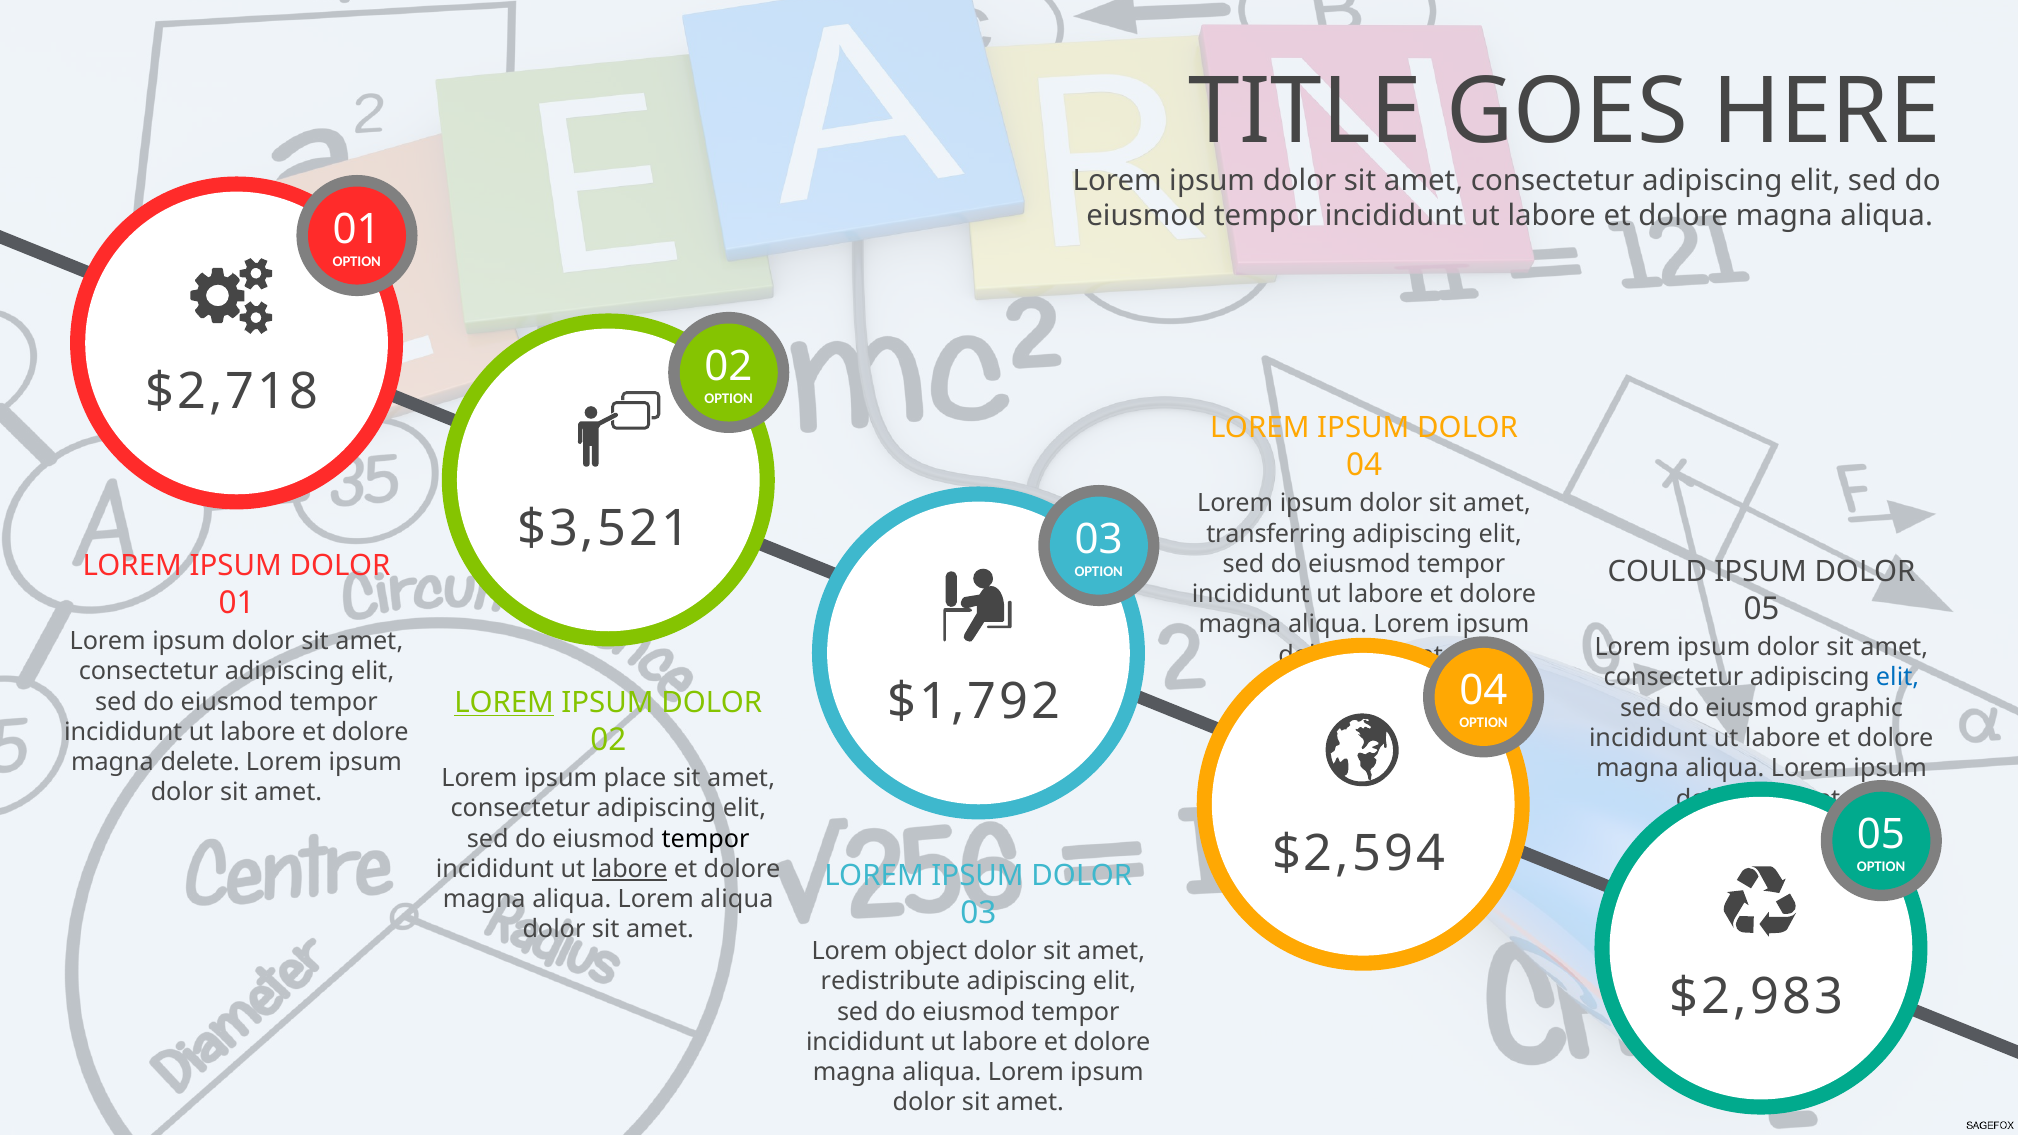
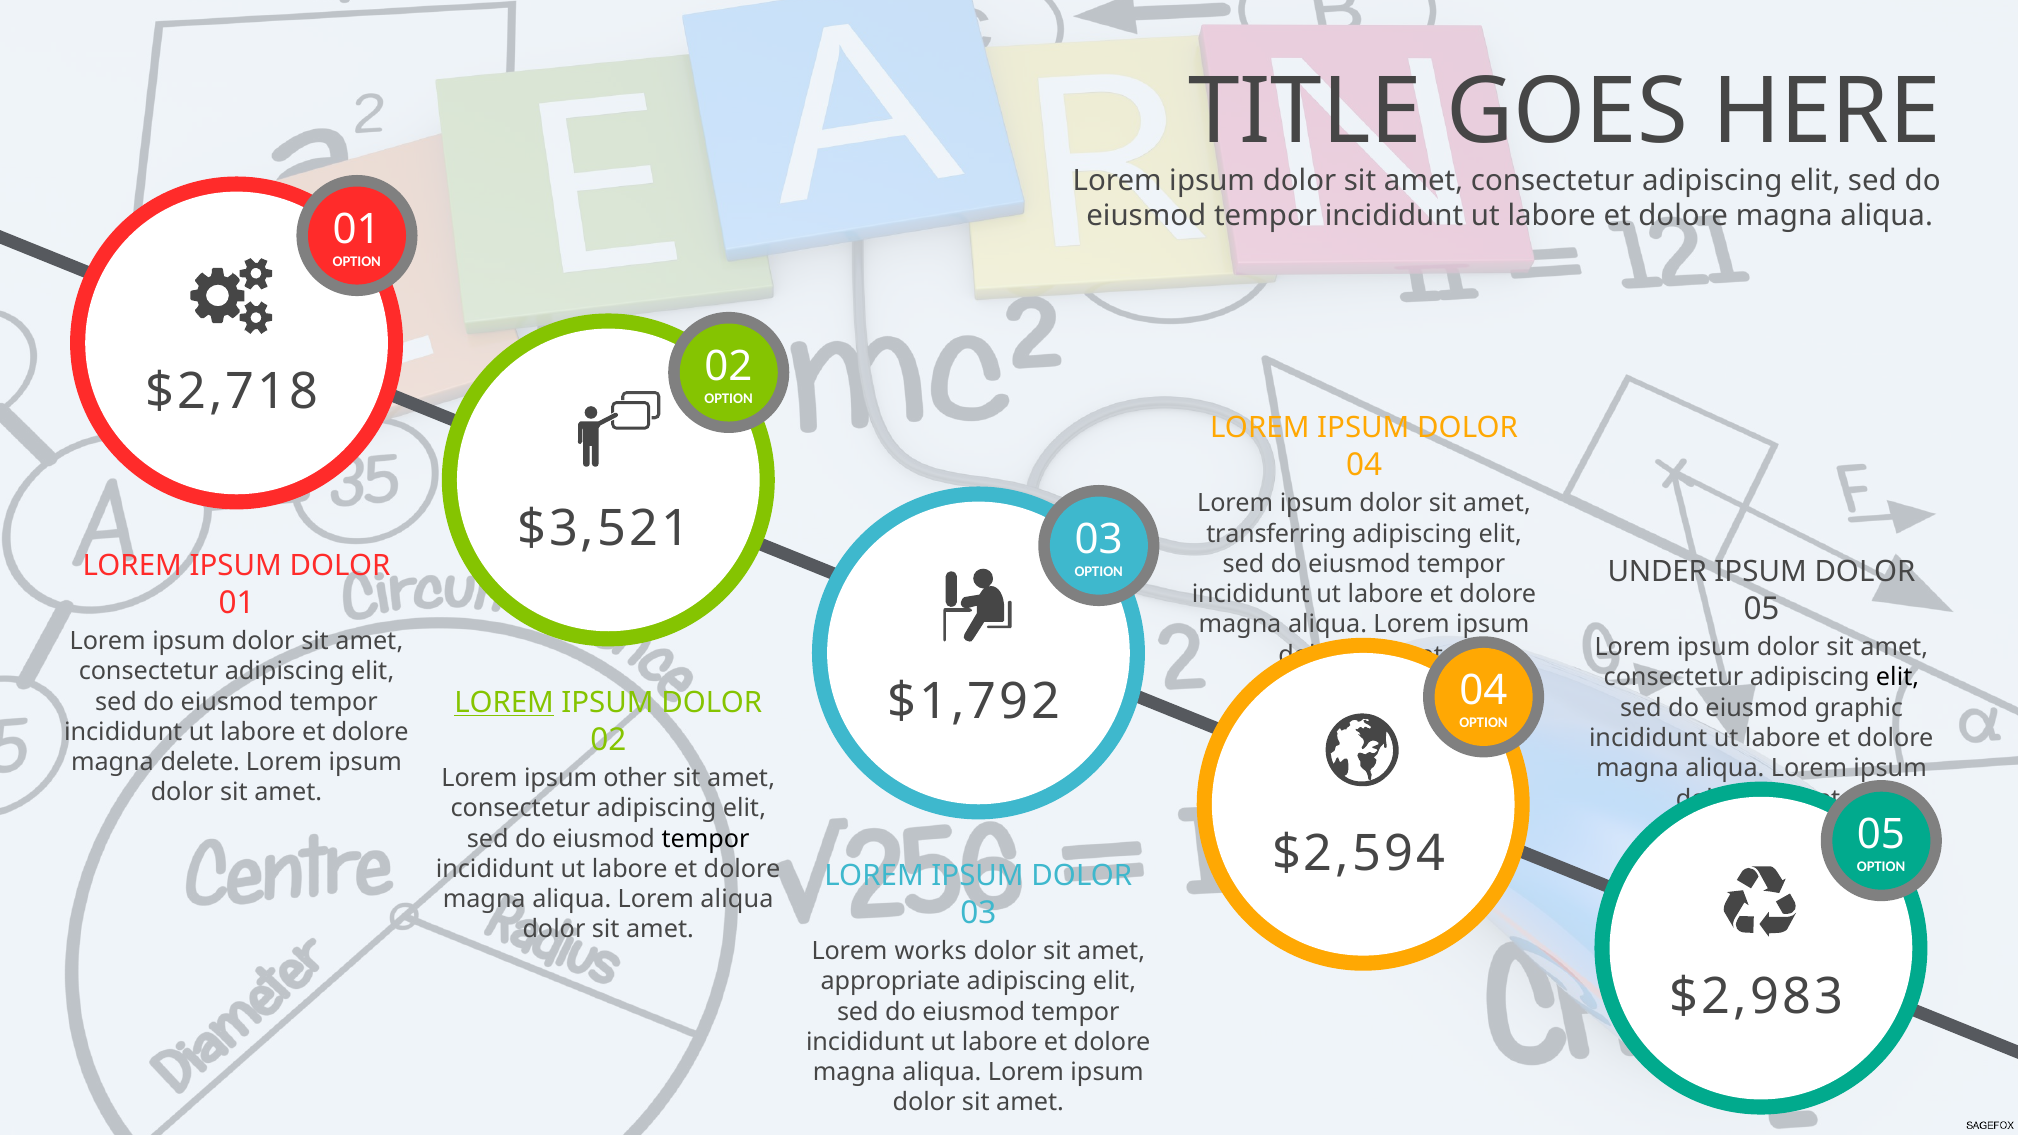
COULD: COULD -> UNDER (1657, 572)
elit colour: blue -> black (1898, 678)
place: place -> other (635, 778)
labore underline: present -> none (630, 869)
object: object -> works (931, 951)
redistribute: redistribute -> appropriate (890, 982)
